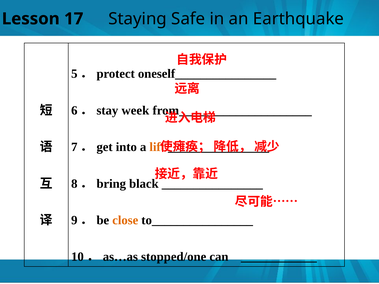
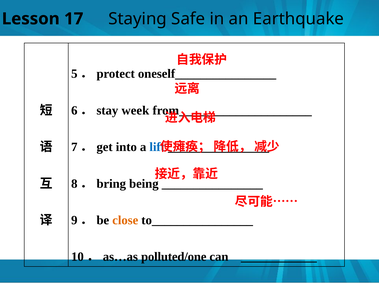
lift colour: orange -> blue (157, 147)
black: black -> being (144, 184)
stopped/one: stopped/one -> polluted/one (174, 257)
